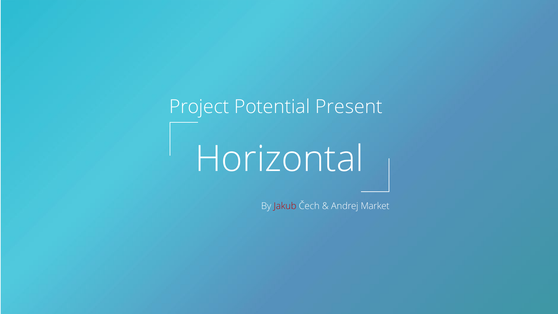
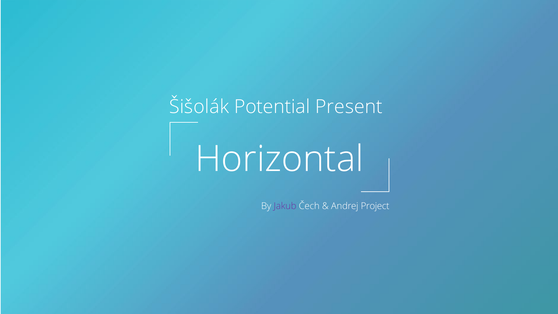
Project: Project -> Šišolák (199, 107)
Jakub colour: red -> purple (285, 206)
Market: Market -> Project (375, 206)
